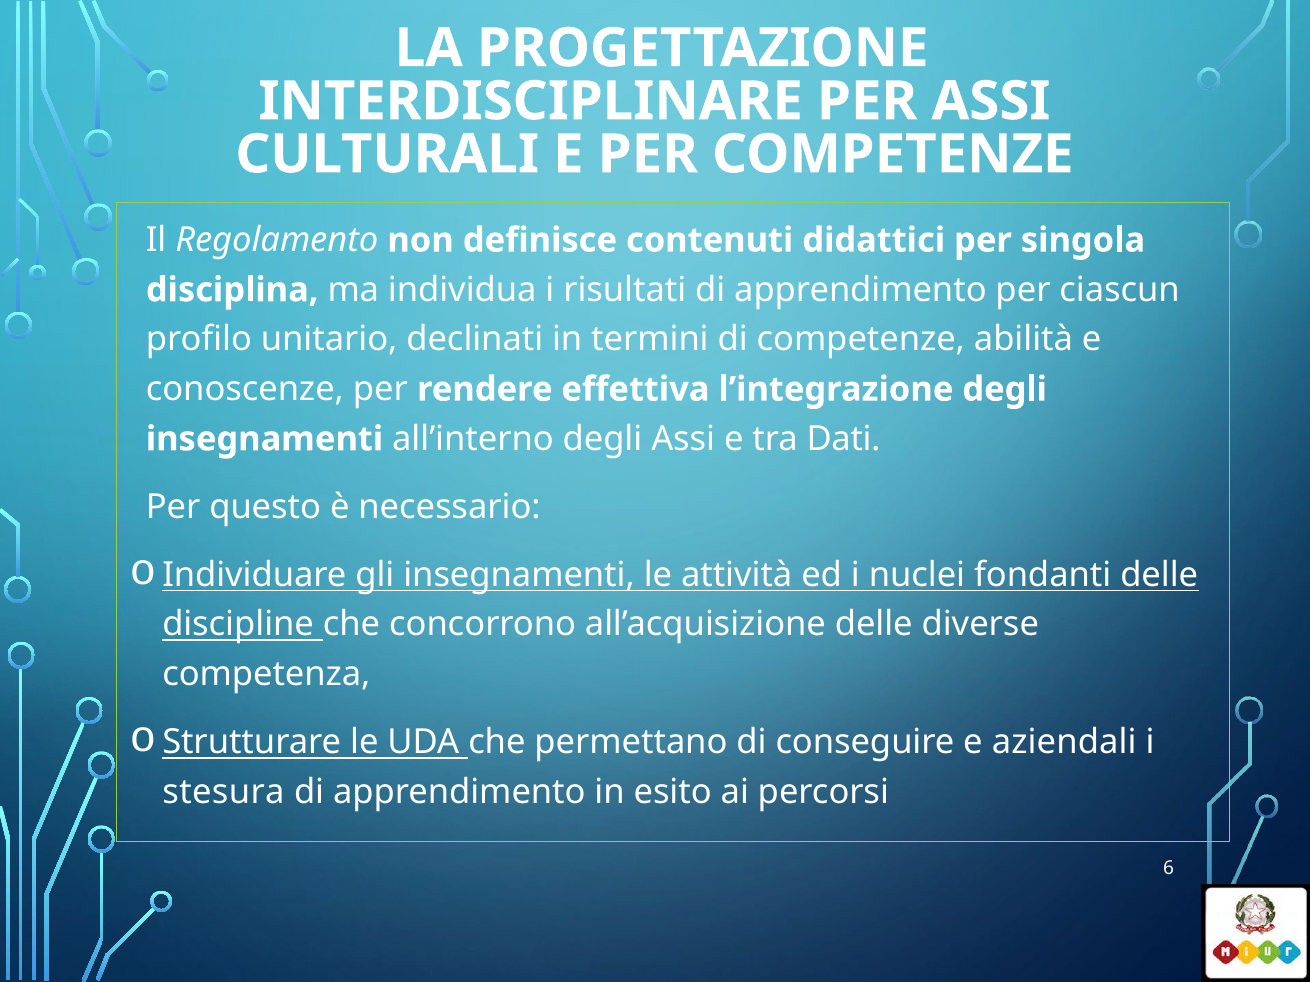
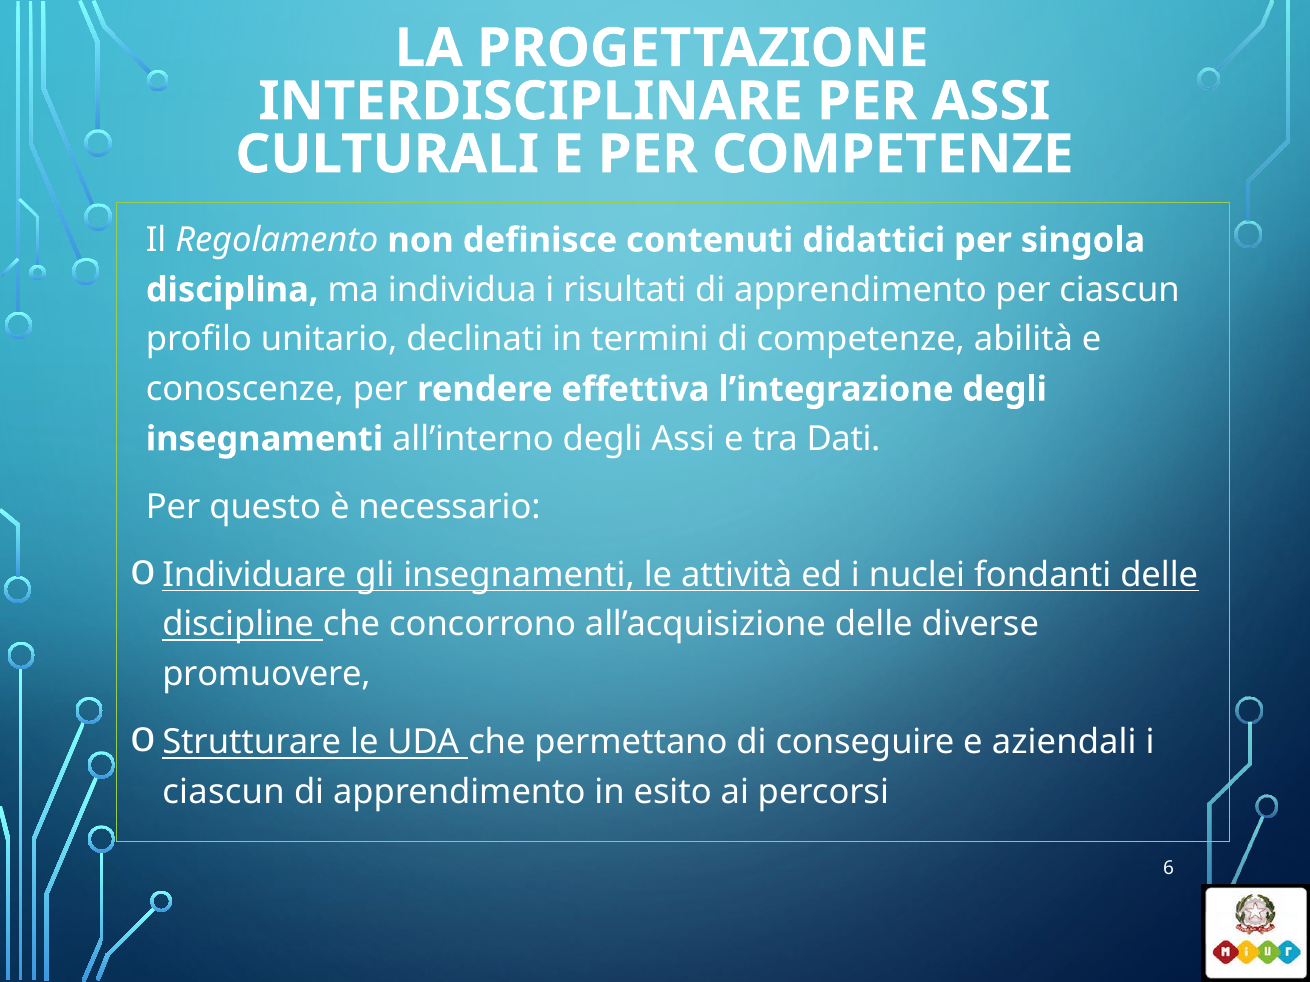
competenza: competenza -> promuovere (266, 674)
stesura: stesura -> ciascun (223, 792)
